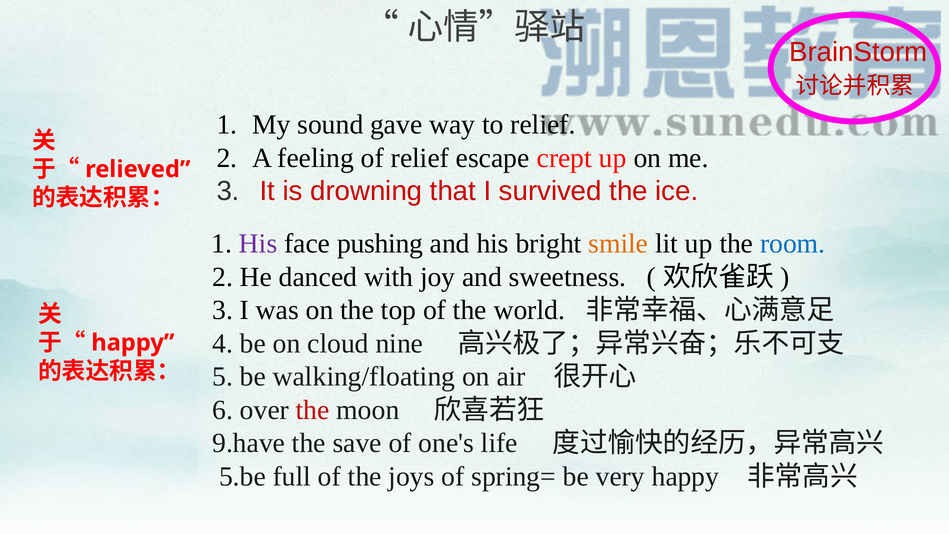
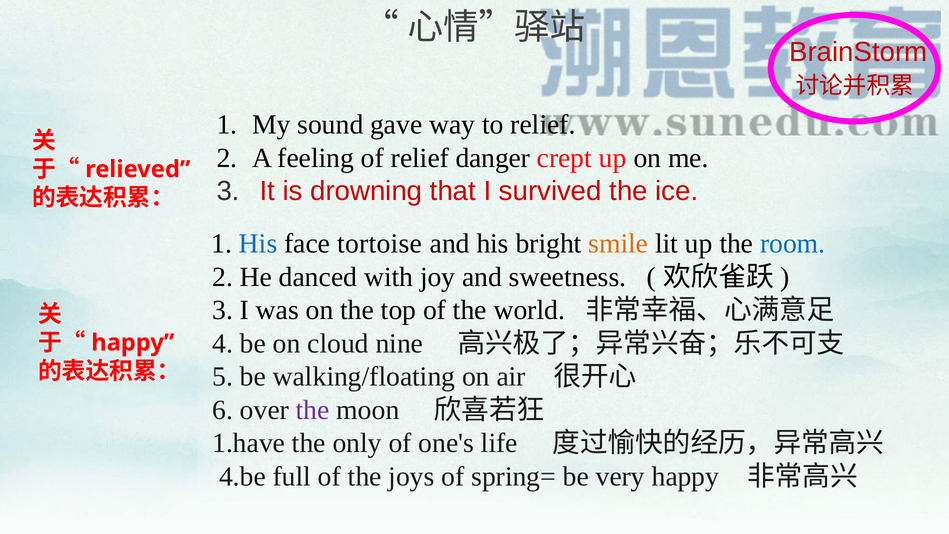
escape: escape -> danger (493, 158)
His colour: purple -> blue (258, 244)
pushing: pushing -> tortoise (380, 244)
the colour: red -> purple (313, 410)
9.have: 9.have -> 1.have (249, 443)
save: save -> only (357, 443)
5.be: 5.be -> 4.be (243, 476)
